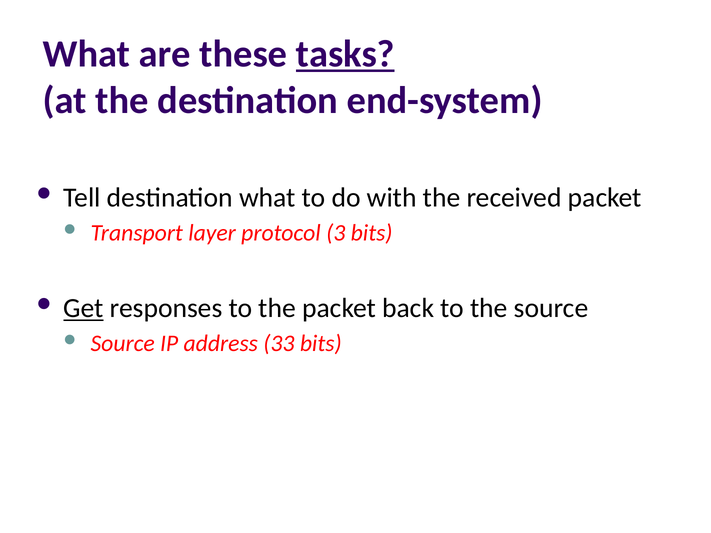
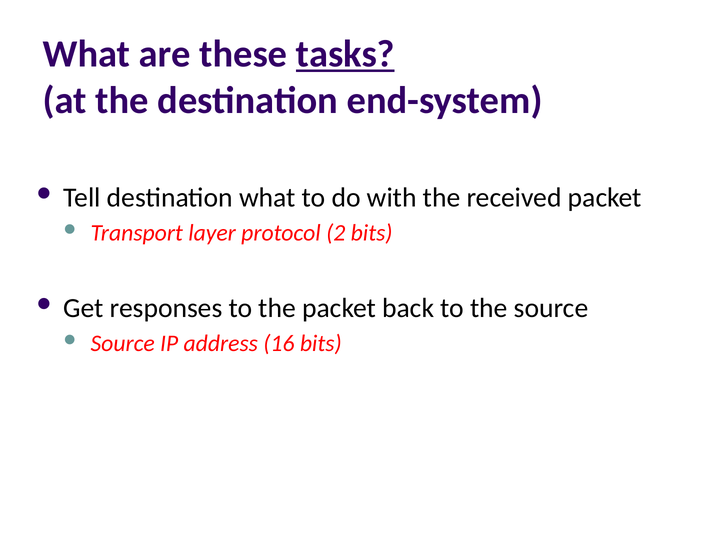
3: 3 -> 2 (336, 233)
Get underline: present -> none (84, 308)
33: 33 -> 16 (279, 344)
